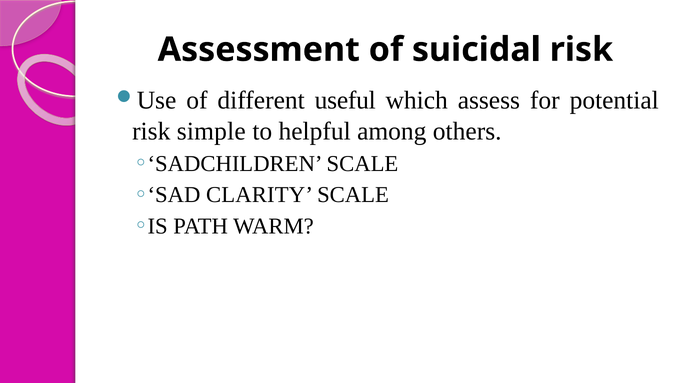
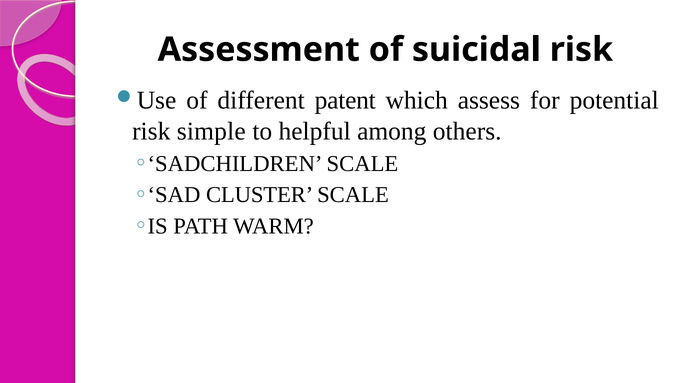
useful: useful -> patent (345, 100)
CLARITY: CLARITY -> CLUSTER (260, 195)
